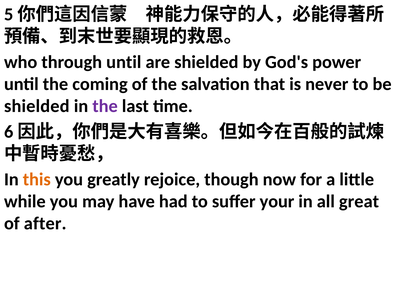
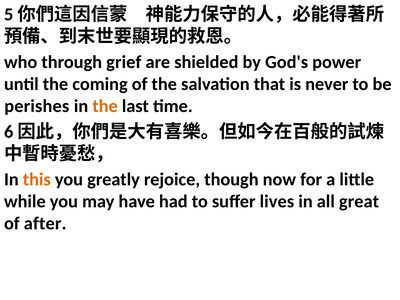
through until: until -> grief (124, 62)
shielded: shielded -> perishes (37, 106)
the colour: purple -> orange (105, 106)
your: your -> lives (277, 201)
